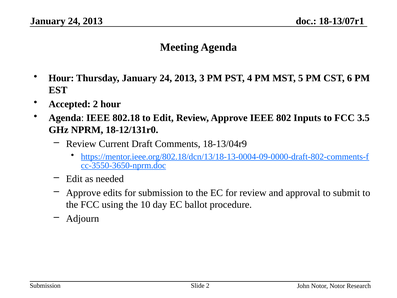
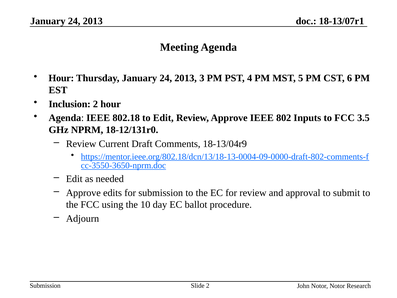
Accepted: Accepted -> Inclusion (70, 104)
